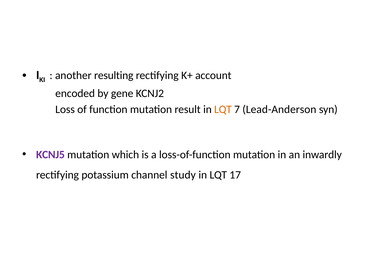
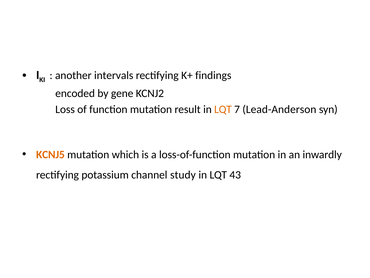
resulting: resulting -> intervals (114, 75)
account: account -> findings (213, 75)
KCNJ5 colour: purple -> orange (50, 154)
17: 17 -> 43 (235, 175)
